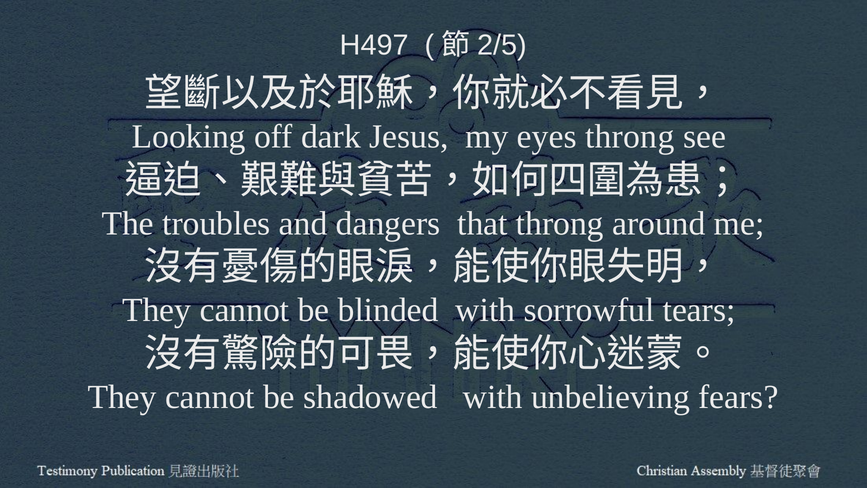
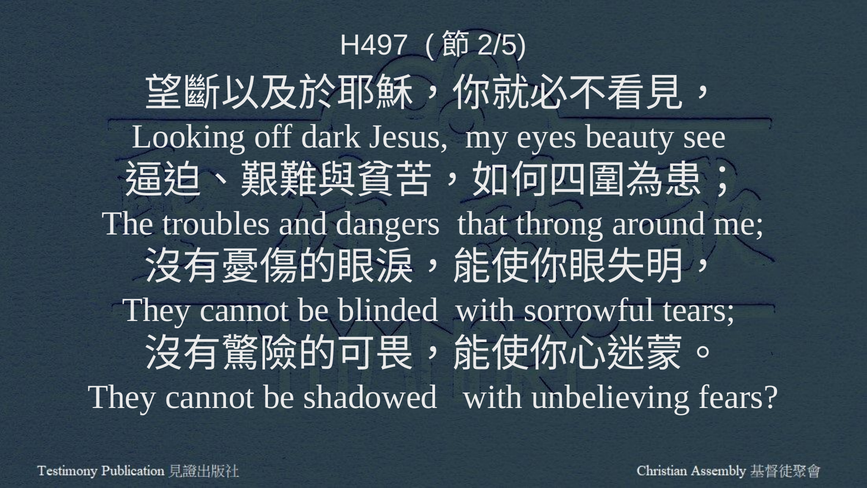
eyes throng: throng -> beauty (630, 137)
